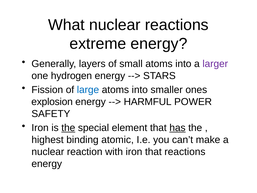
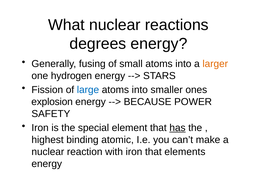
extreme: extreme -> degrees (98, 44)
layers: layers -> fusing (92, 64)
larger colour: purple -> orange (215, 64)
HARMFUL: HARMFUL -> BECAUSE (148, 102)
the underline: present -> none (68, 128)
that reactions: reactions -> elements (185, 152)
